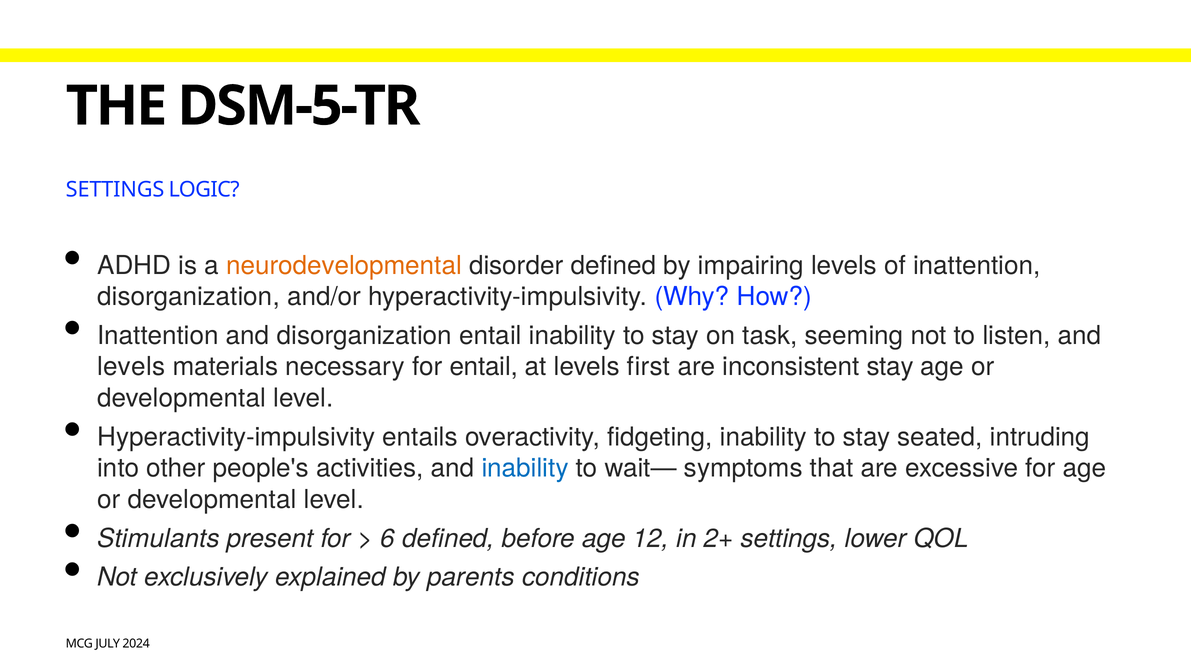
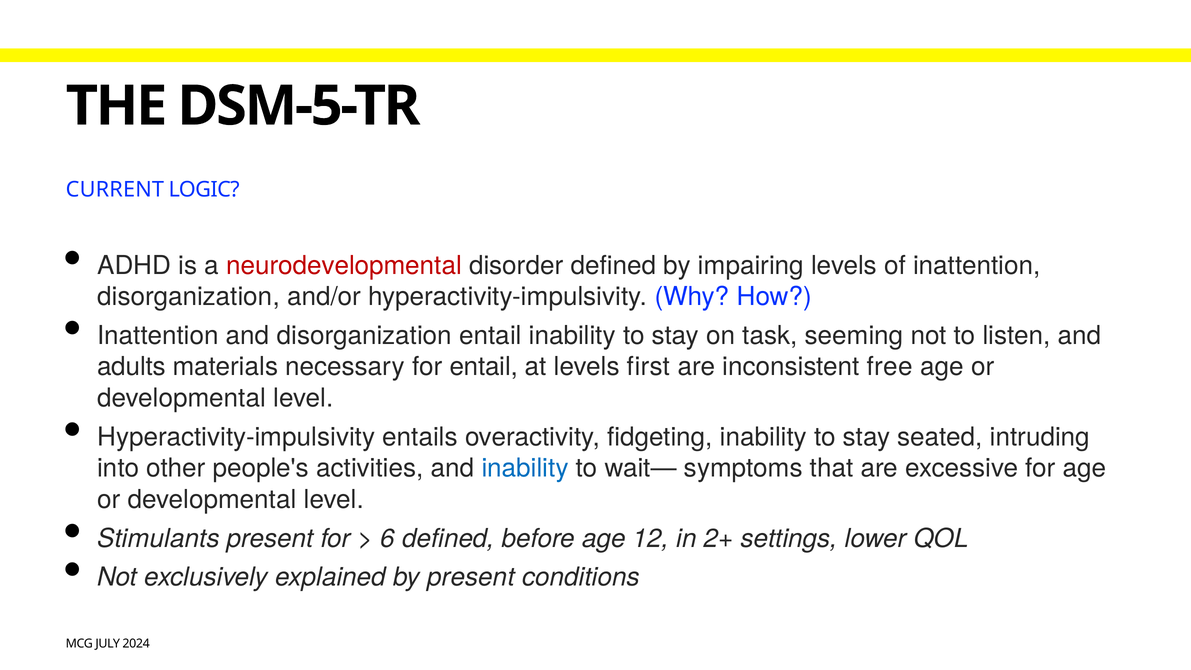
SETTINGS: SETTINGS -> CURRENT (115, 190)
neurodevelopmental colour: orange -> red (344, 265)
levels: levels -> adults (131, 367)
inconsistent stay: stay -> free (890, 367)
by parents: parents -> present (471, 577)
